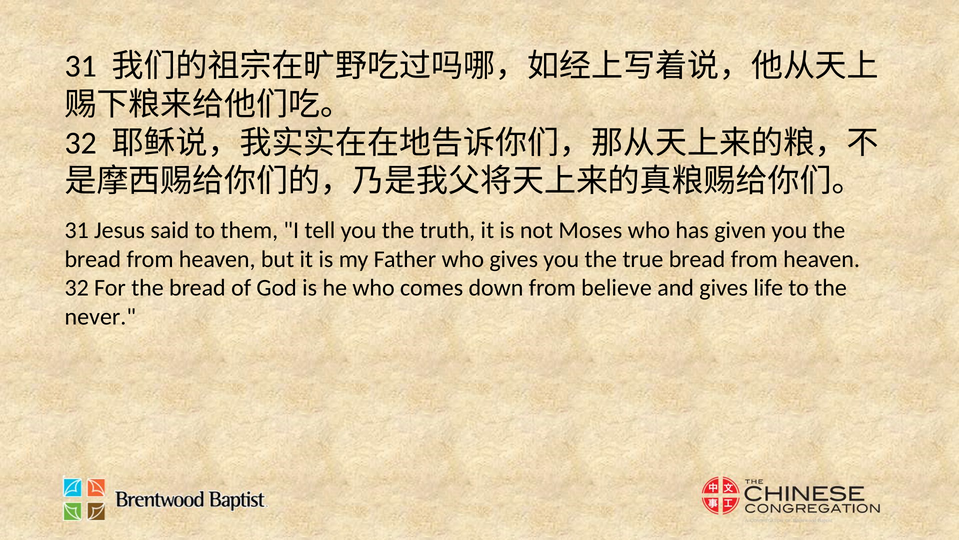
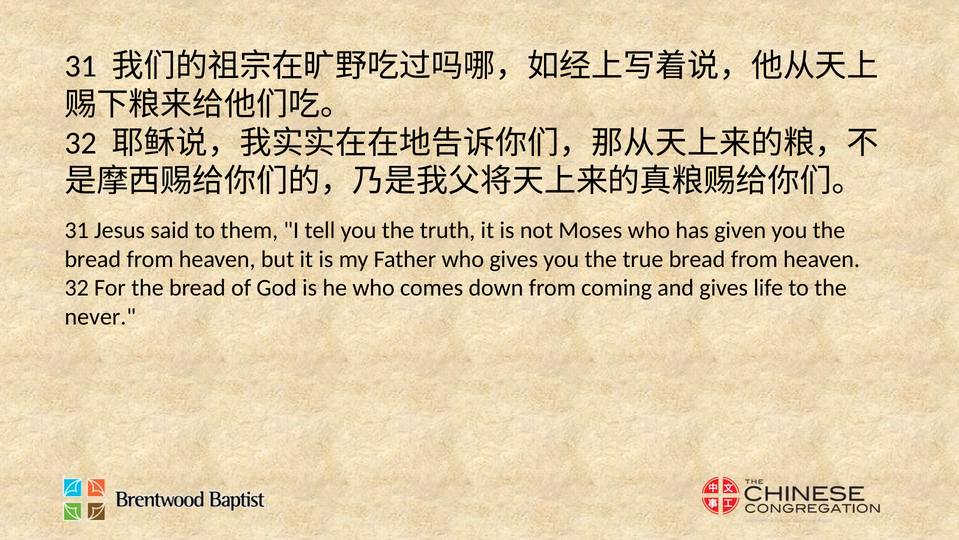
believe: believe -> coming (617, 288)
